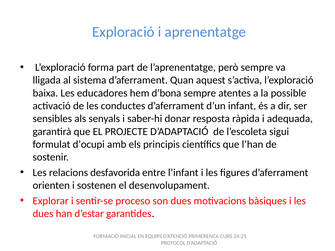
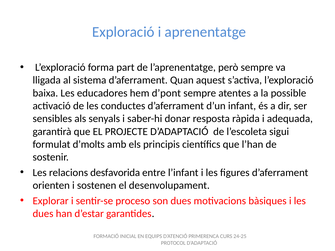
d’bona: d’bona -> d’pont (166, 93)
d’ocupi: d’ocupi -> d’molts (89, 144)
